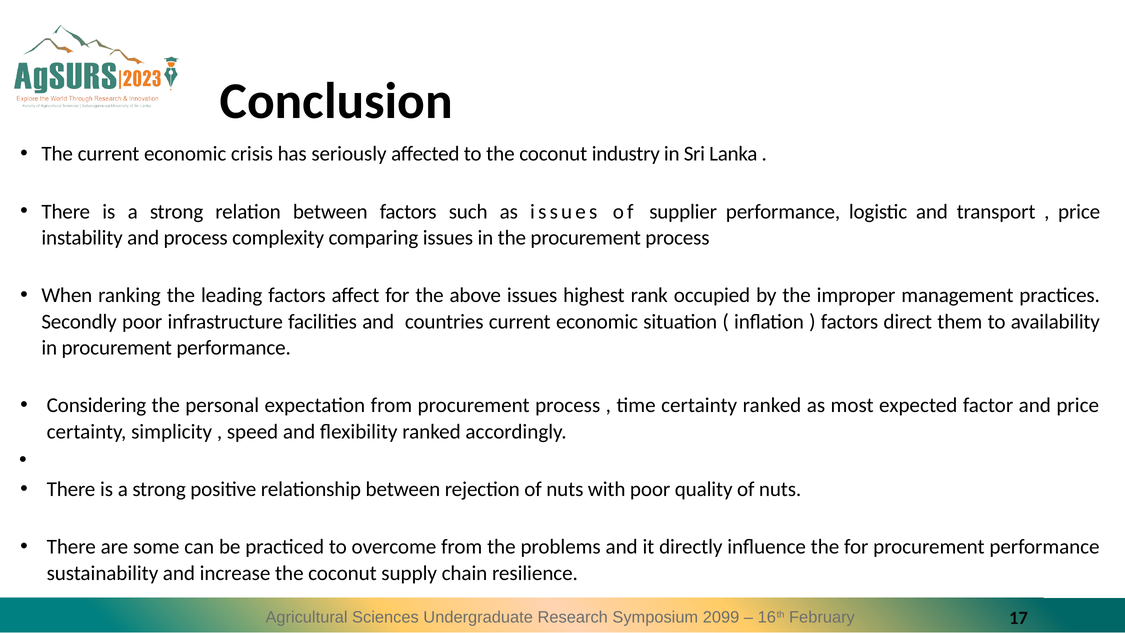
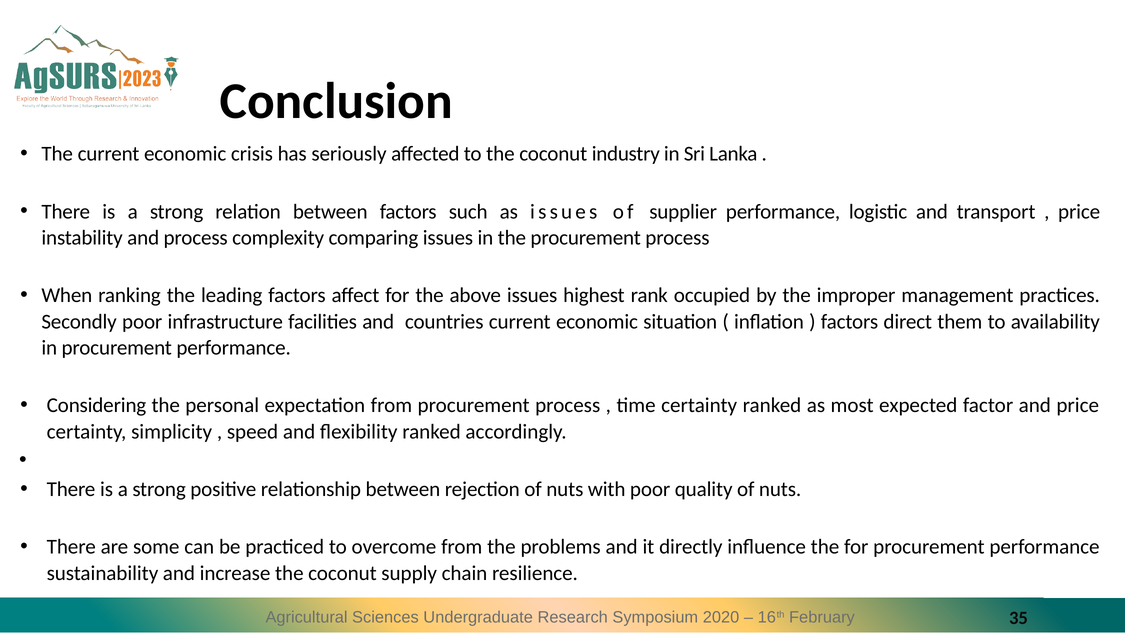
2099: 2099 -> 2020 (721, 617)
17: 17 -> 35 (1019, 618)
